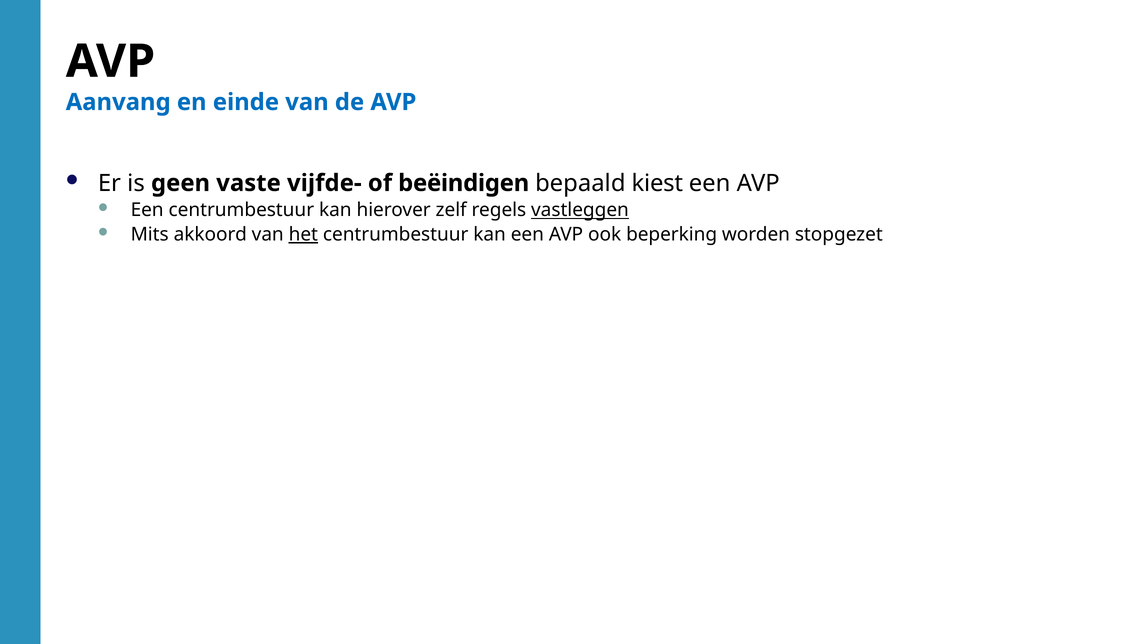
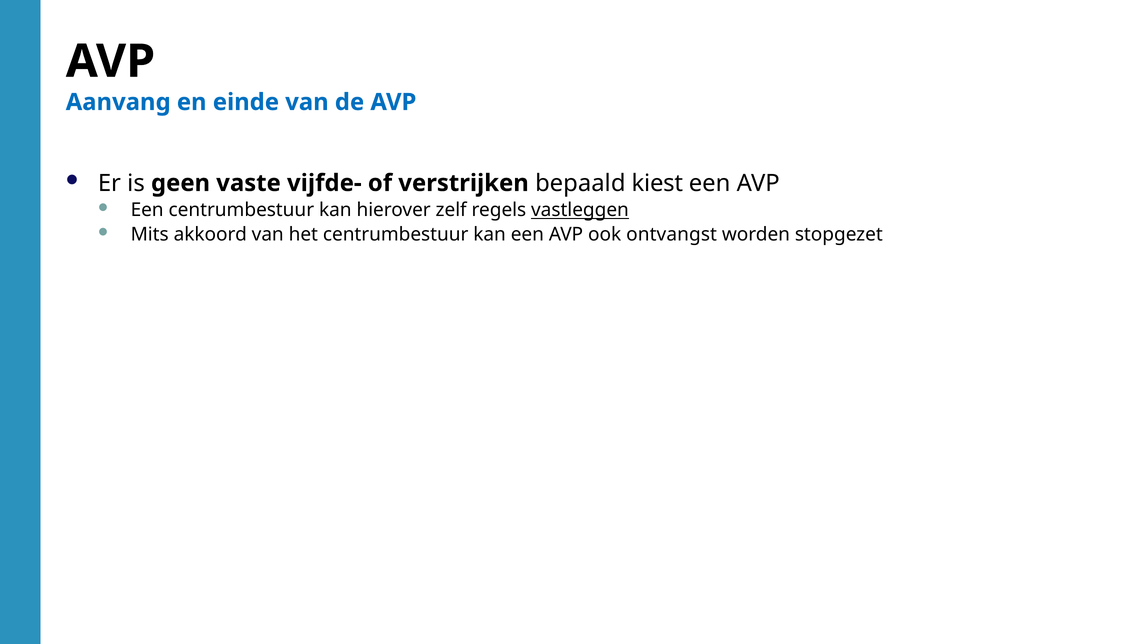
beëindigen: beëindigen -> verstrijken (464, 183)
het underline: present -> none (303, 234)
beperking: beperking -> ontvangst (672, 234)
